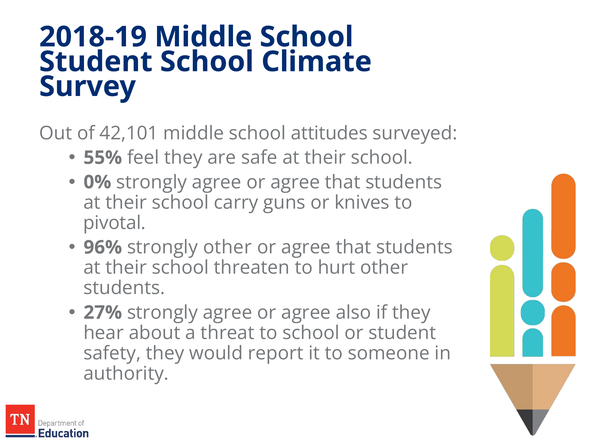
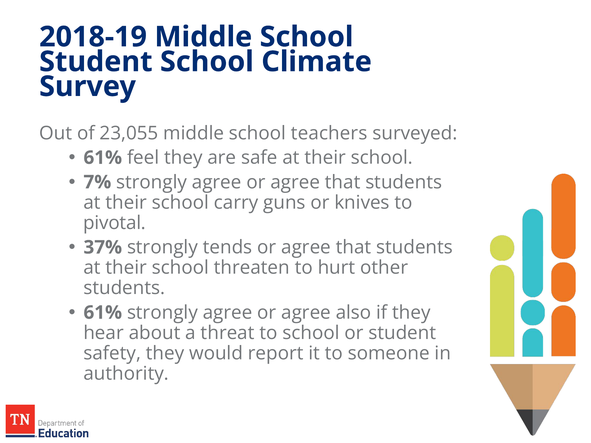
42,101: 42,101 -> 23,055 (129, 133)
attitudes: attitudes -> teachers (329, 133)
55%: 55% -> 61% (103, 158)
0%: 0% -> 7% (97, 182)
96%: 96% -> 37% (103, 247)
strongly other: other -> tends (228, 247)
27%: 27% -> 61% (103, 313)
